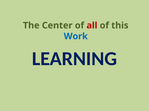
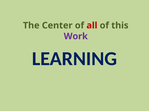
Work colour: blue -> purple (76, 37)
